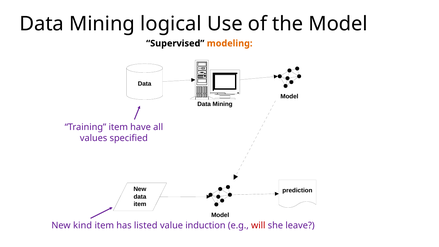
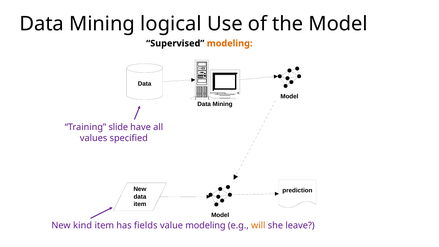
Training item: item -> slide (118, 127)
listed: listed -> fields (146, 225)
value induction: induction -> modeling (205, 225)
will colour: red -> orange (258, 225)
